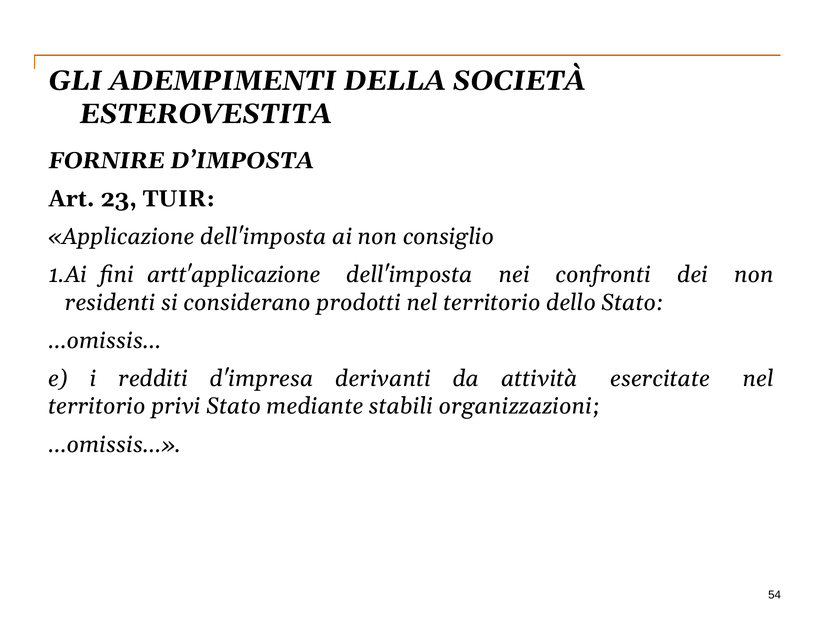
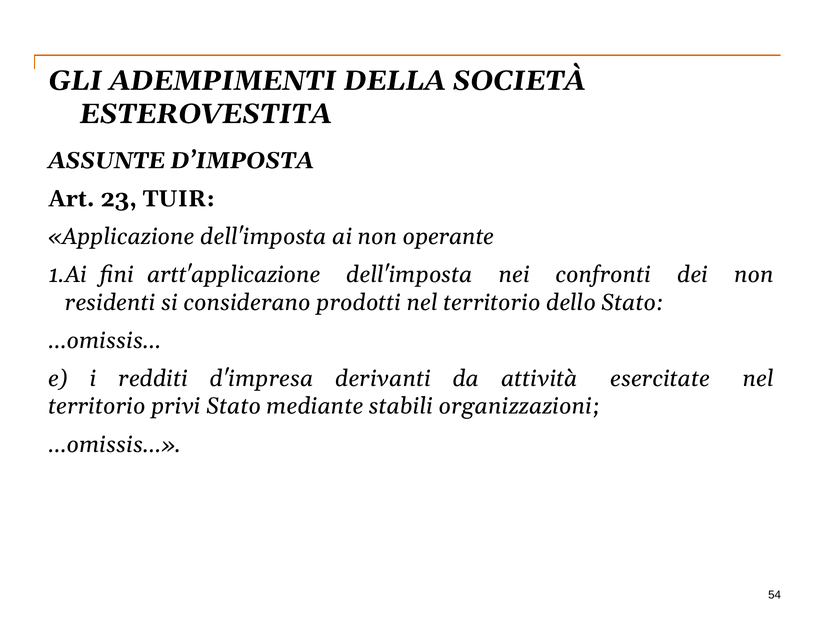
FORNIRE: FORNIRE -> ASSUNTE (106, 161)
consiglio: consiglio -> operante (449, 237)
